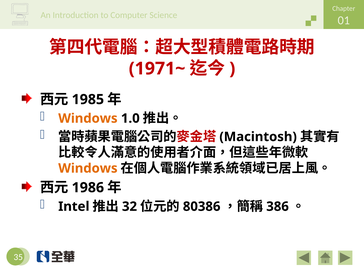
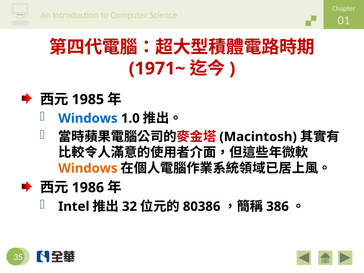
Windows colour: orange -> blue (88, 118)
